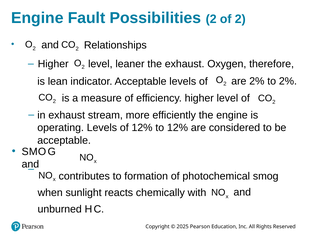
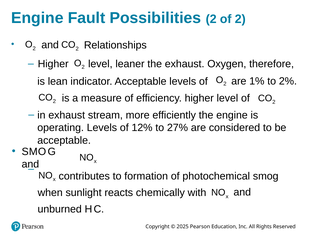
are 2%: 2% -> 1% (257, 81)
to 12%: 12% -> 27% (177, 127)
